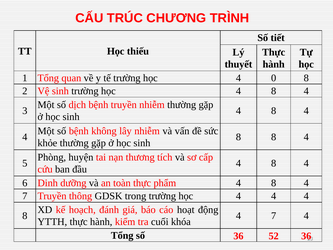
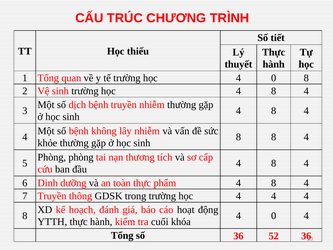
Phòng huyện: huyện -> phòng (81, 157)
7: 7 -> 0 (274, 216)
